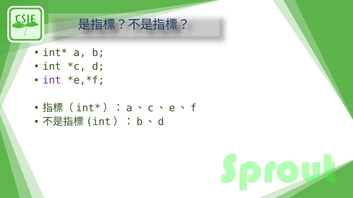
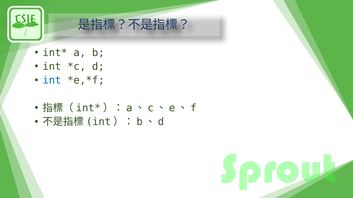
int colour: purple -> blue (52, 81)
